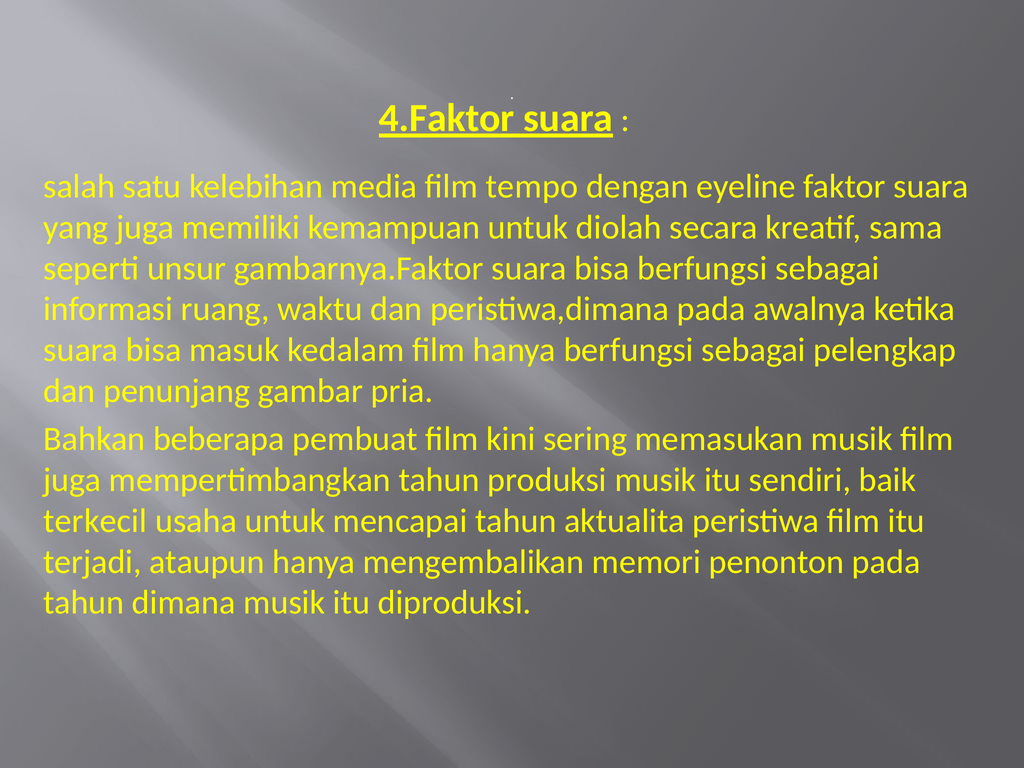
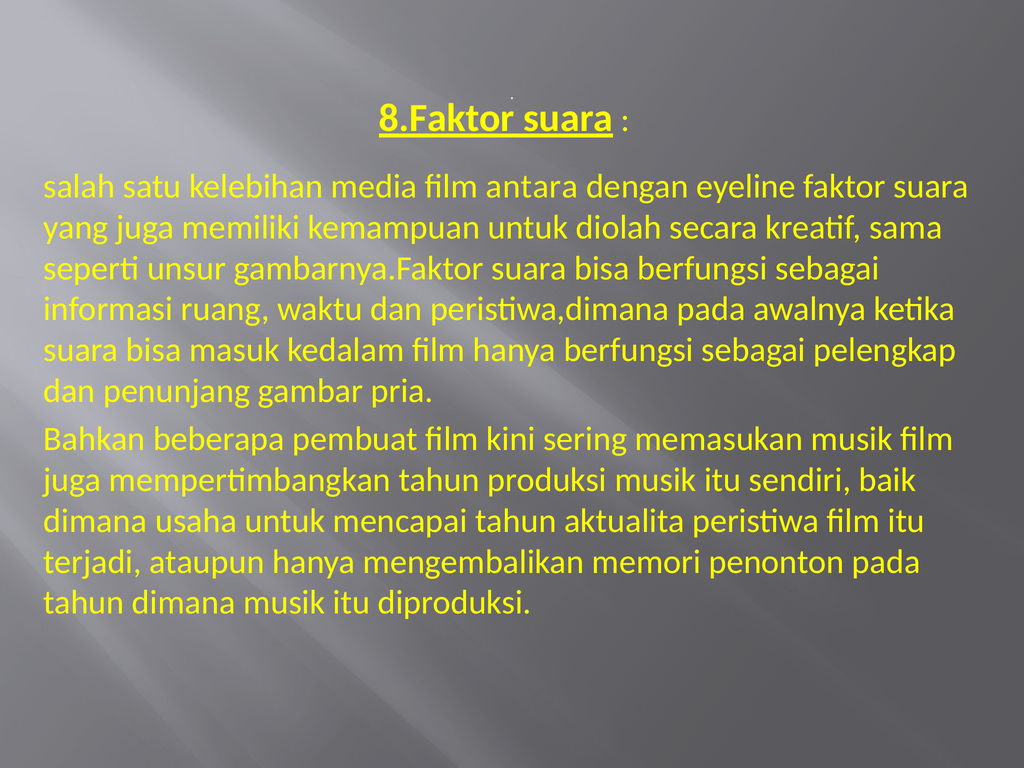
4.Faktor: 4.Faktor -> 8.Faktor (447, 118)
tempo: tempo -> antara (532, 186)
terkecil: terkecil -> dimana (95, 521)
